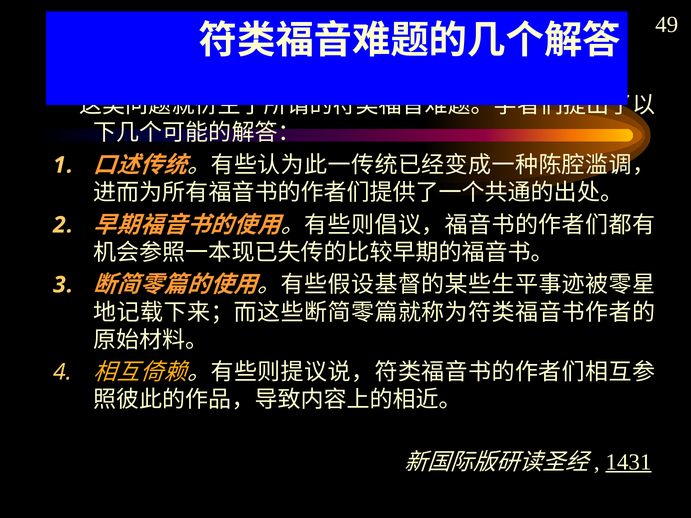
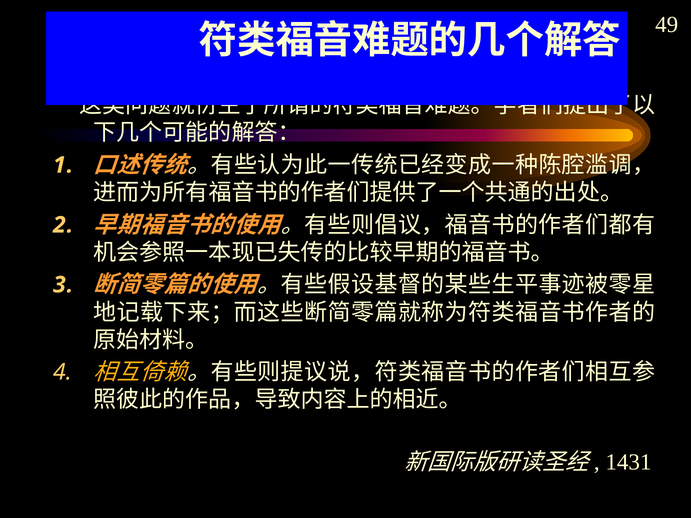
1431 underline: present -> none (628, 462)
